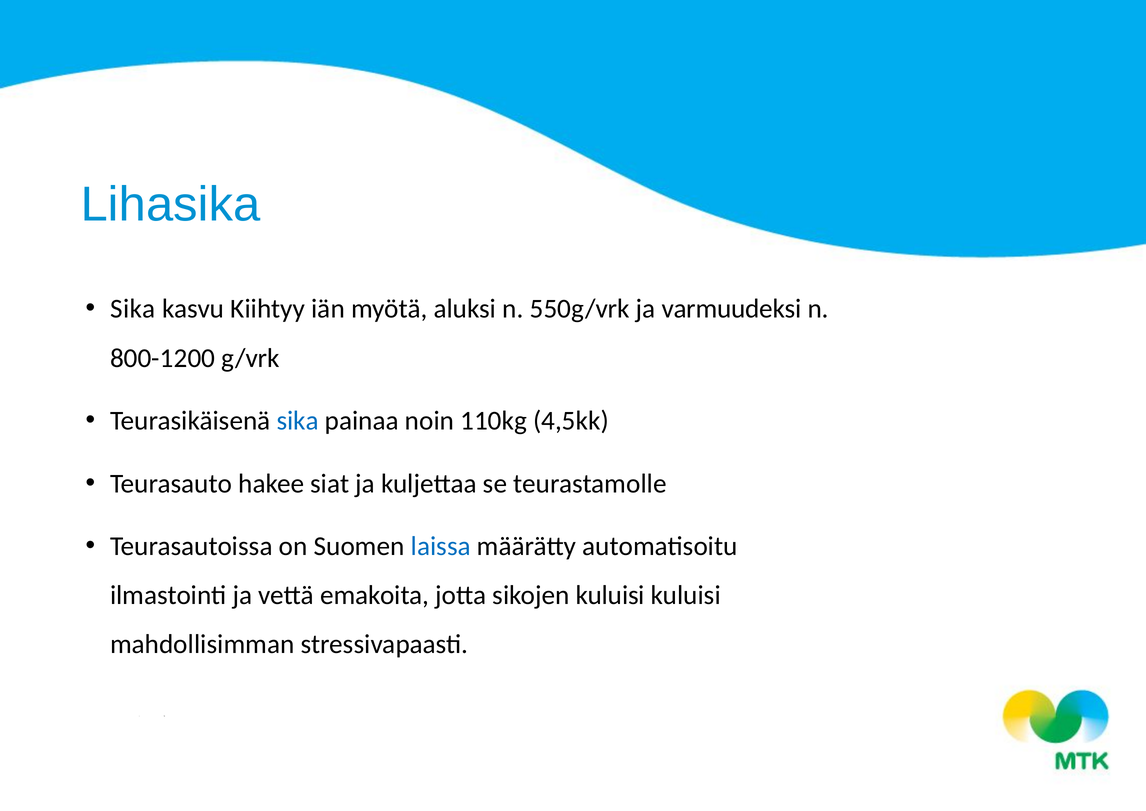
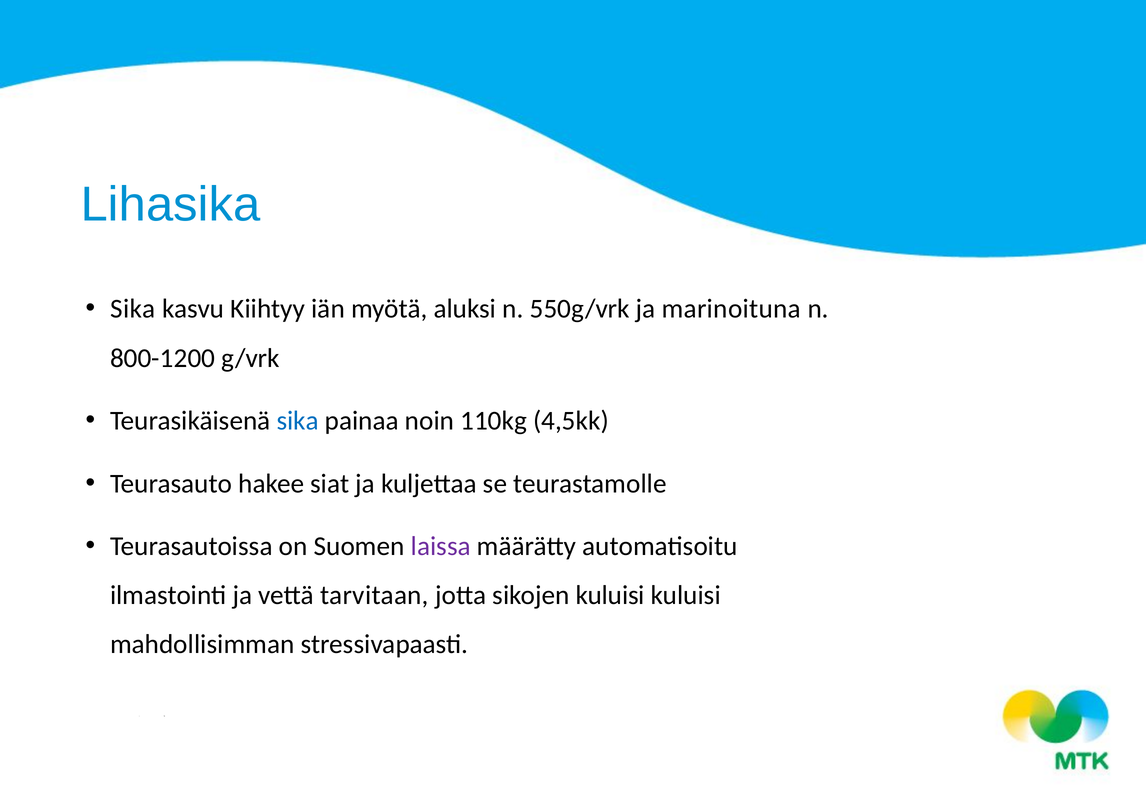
varmuudeksi: varmuudeksi -> marinoituna (731, 309)
laissa colour: blue -> purple (441, 546)
emakoita: emakoita -> tarvitaan (374, 595)
